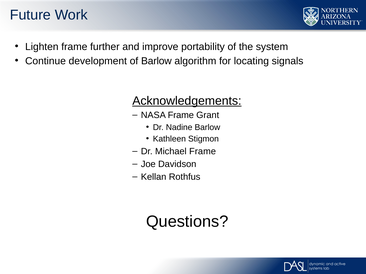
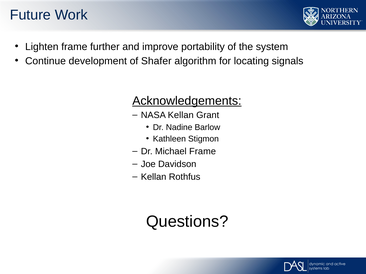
of Barlow: Barlow -> Shafer (156, 61)
NASA Frame: Frame -> Kellan (181, 115)
